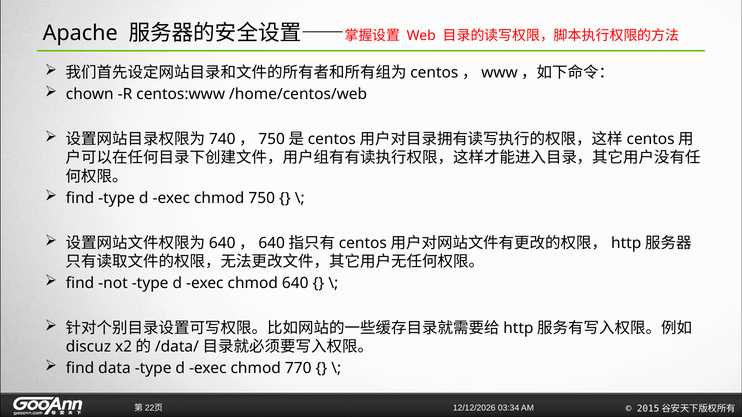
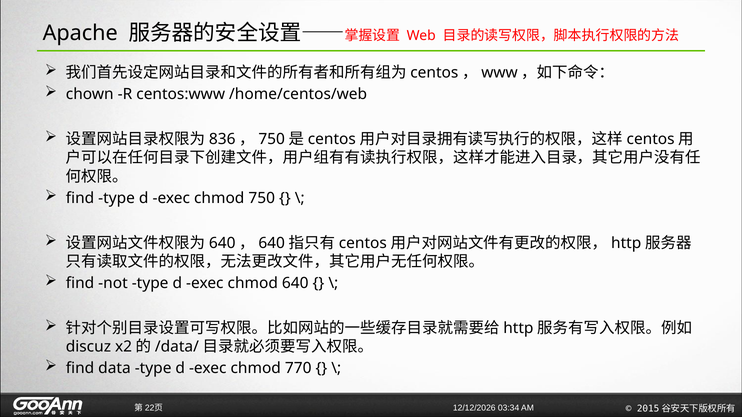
740: 740 -> 836 (222, 139)
